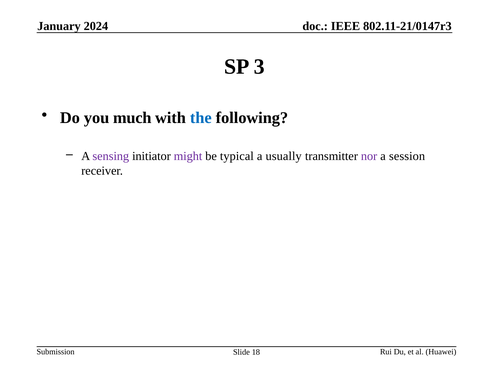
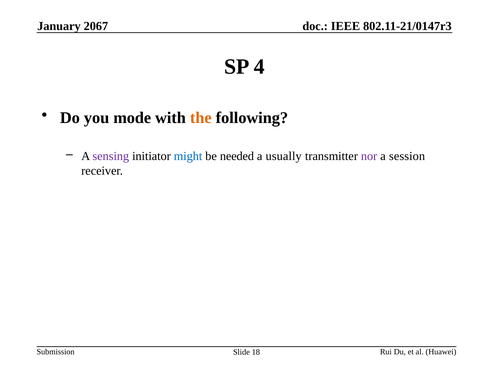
2024: 2024 -> 2067 (96, 26)
3: 3 -> 4 (259, 67)
much: much -> mode (132, 118)
the colour: blue -> orange (201, 118)
might colour: purple -> blue (188, 156)
typical: typical -> needed (237, 156)
